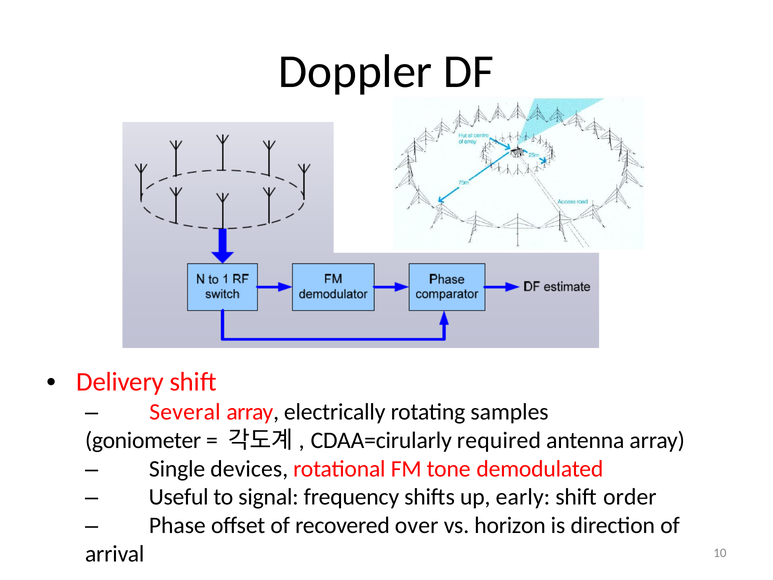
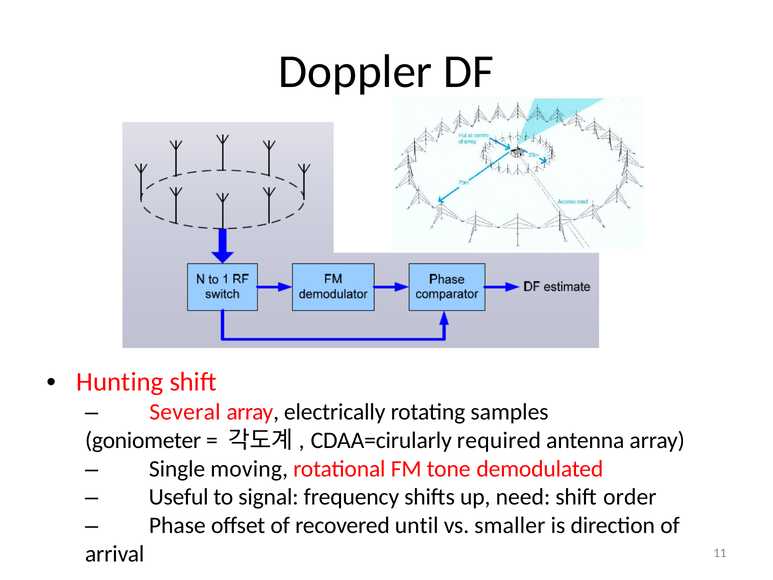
Delivery: Delivery -> Hunting (120, 382)
devices: devices -> moving (249, 469)
early: early -> need (523, 497)
over: over -> until (417, 525)
horizon: horizon -> smaller (510, 525)
10: 10 -> 11 (720, 553)
